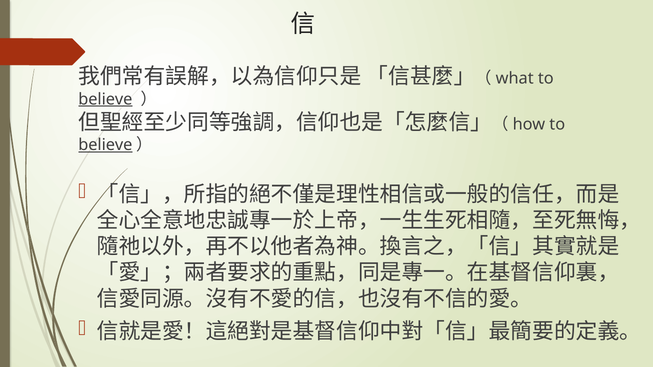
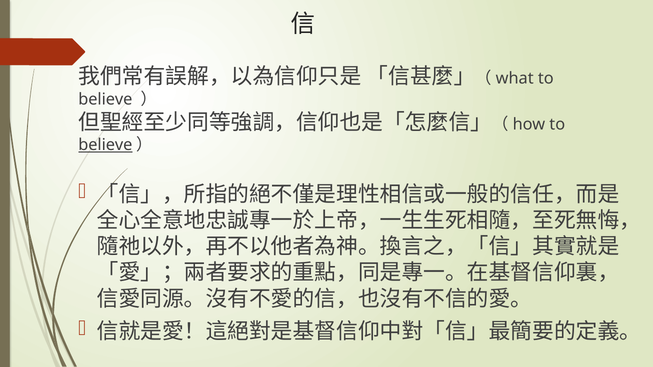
believe underline: present -> none (105, 99)
